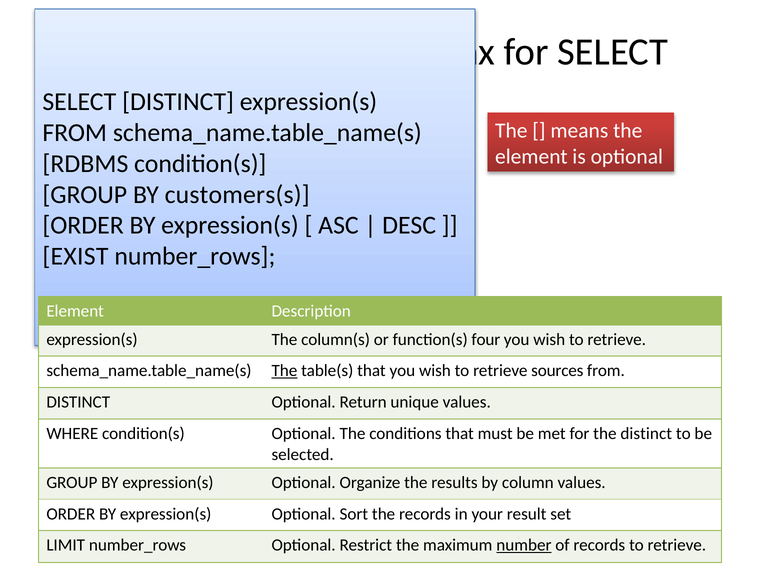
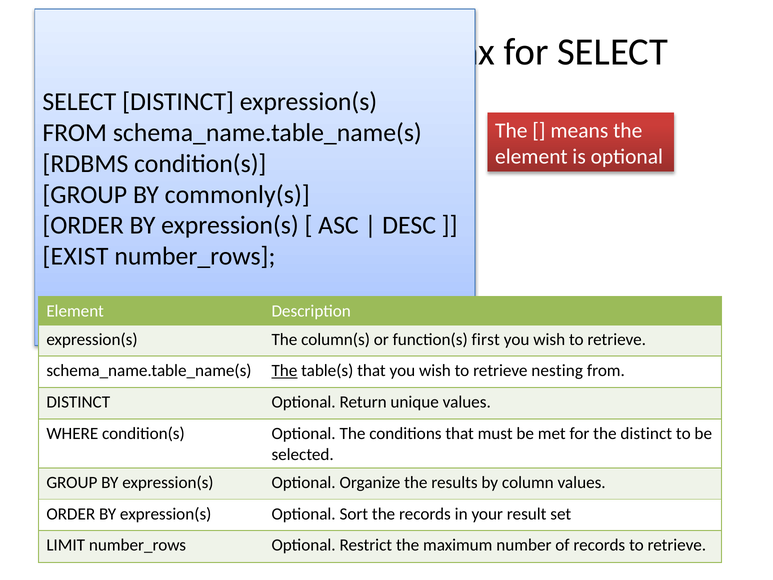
customers(s: customers(s -> commonly(s (237, 194)
four: four -> first (486, 339)
sources: sources -> nesting (557, 371)
number underline: present -> none (524, 545)
